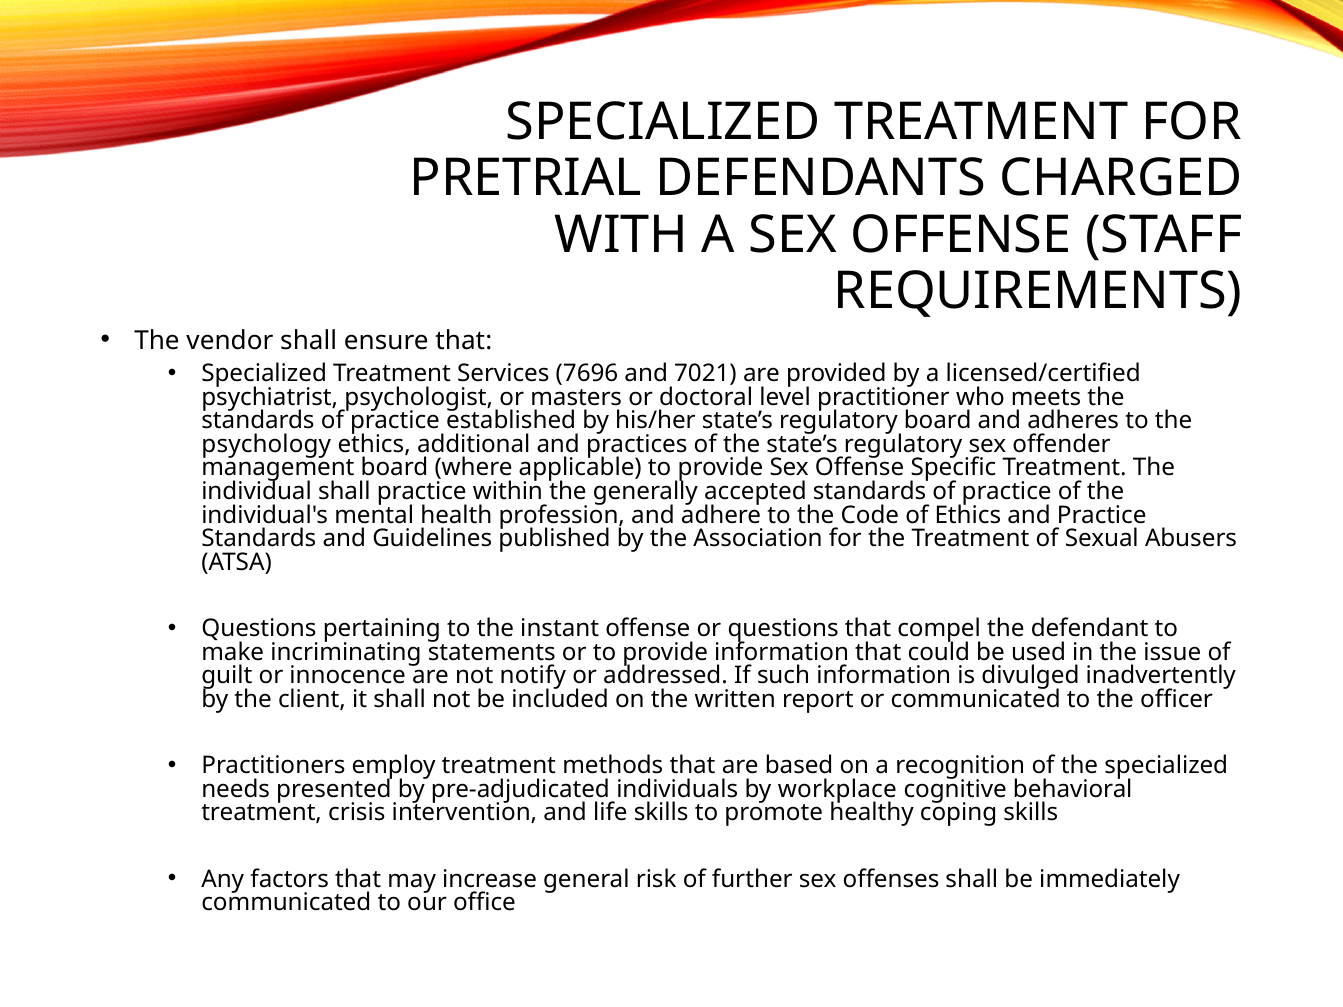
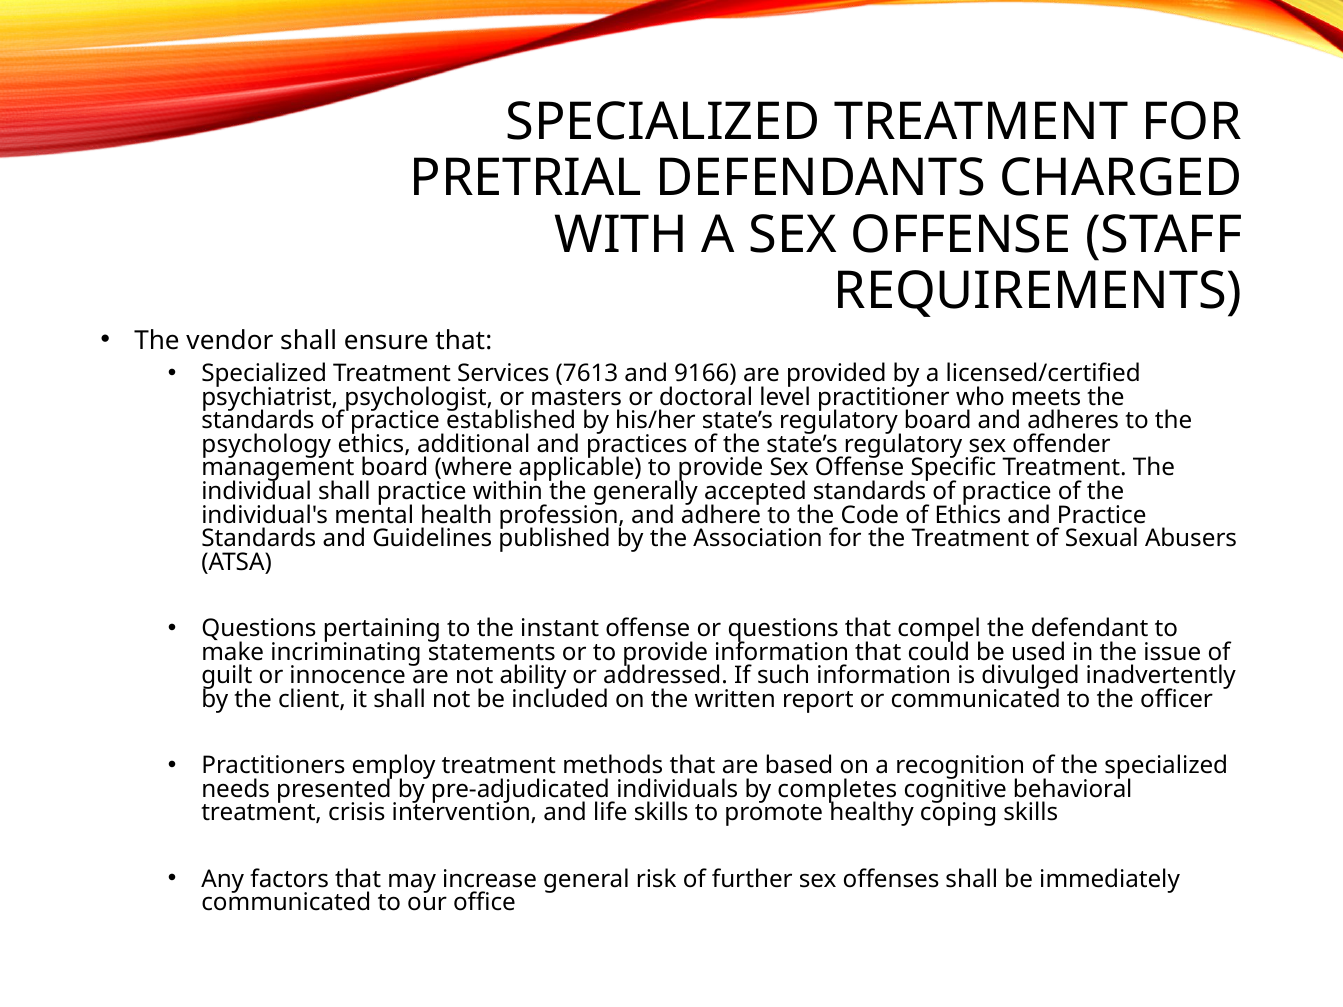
7696: 7696 -> 7613 (587, 374)
7021: 7021 -> 9166 (705, 374)
notify: notify -> ability (533, 676)
workplace: workplace -> completes (837, 790)
